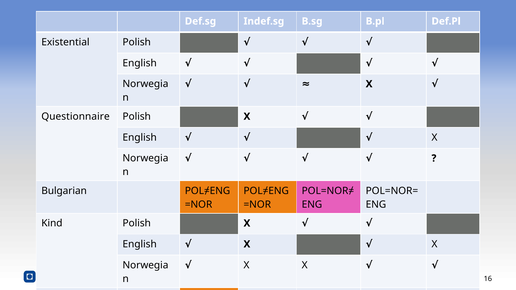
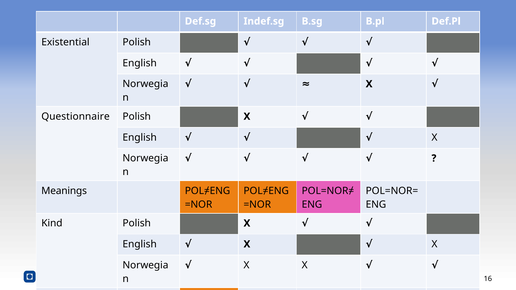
Bulgarian: Bulgarian -> Meanings (64, 191)
